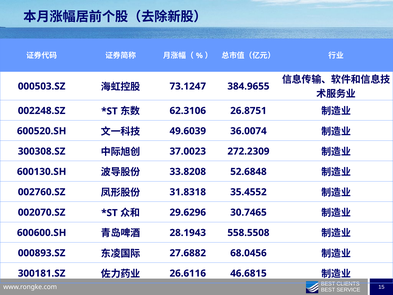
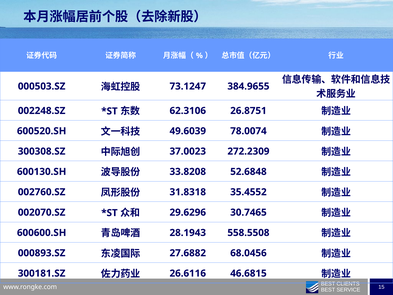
36.0074: 36.0074 -> 78.0074 (248, 131)
